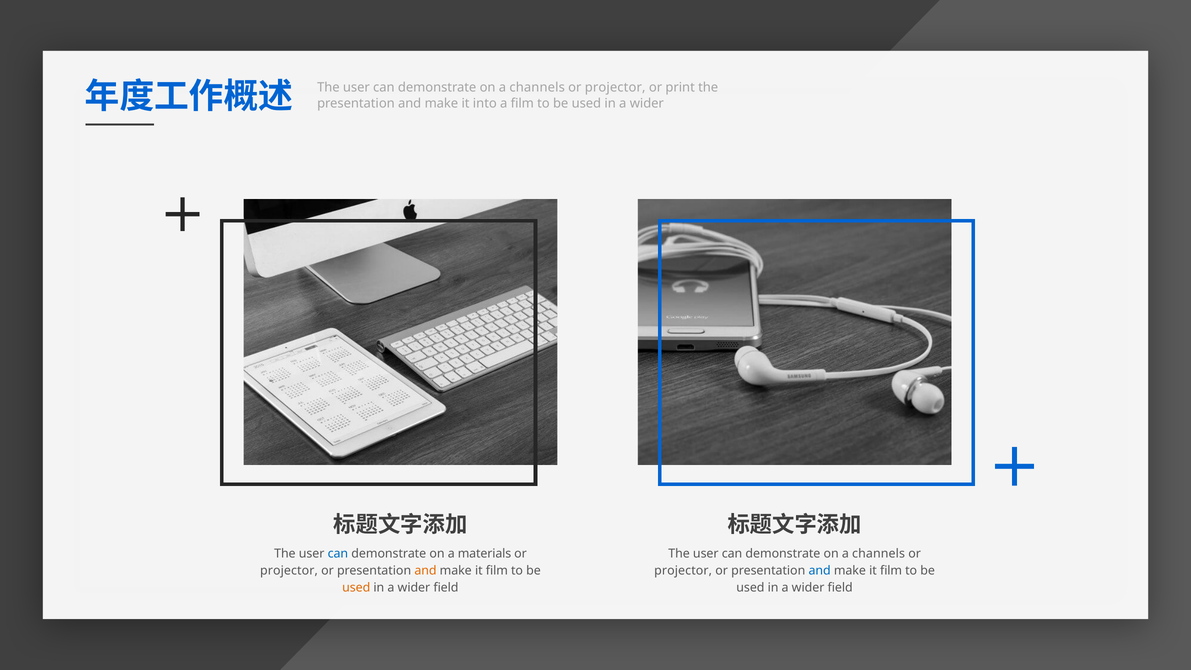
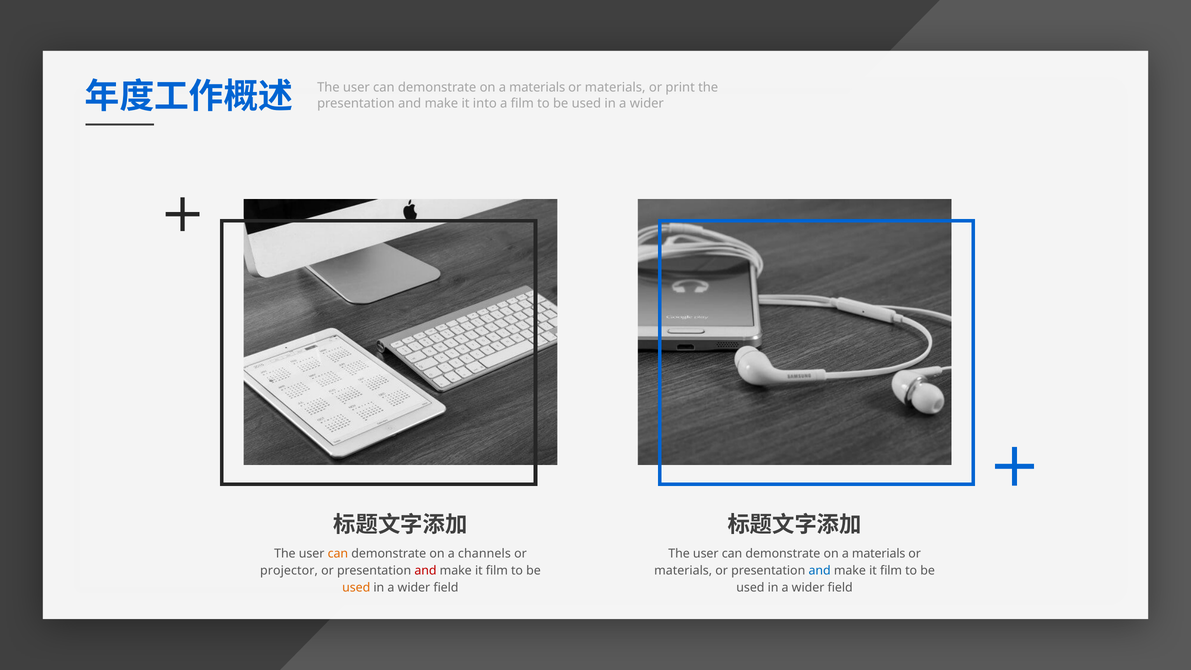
channels: channels -> materials (537, 88)
projector: projector -> materials (615, 88)
can colour: blue -> orange (338, 554)
materials: materials -> channels (484, 554)
channels: channels -> materials (879, 554)
and colour: orange -> red (425, 571)
projector: projector -> materials (683, 571)
